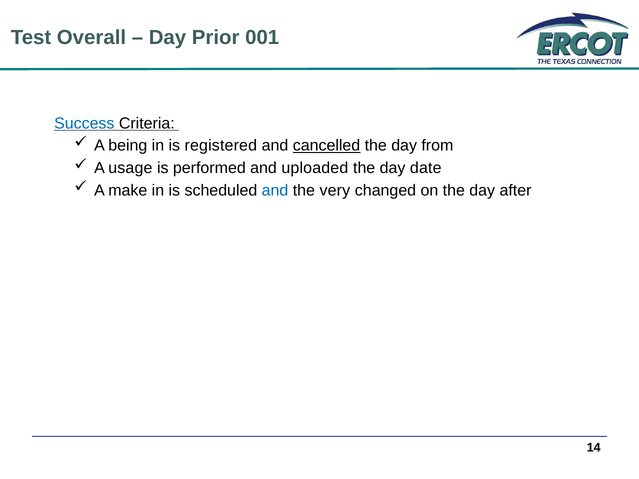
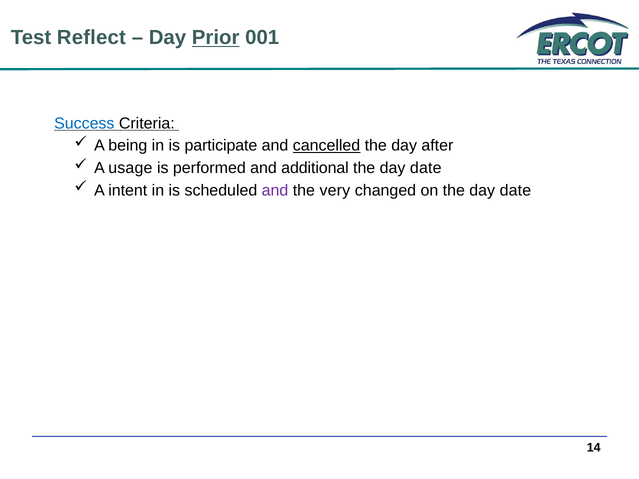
Overall: Overall -> Reflect (91, 38)
Prior underline: none -> present (216, 38)
registered: registered -> participate (221, 146)
from: from -> after (437, 146)
uploaded: uploaded -> additional (315, 168)
make: make -> intent (128, 190)
and colour: blue -> purple (275, 190)
on the day after: after -> date (515, 190)
